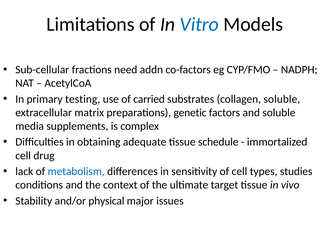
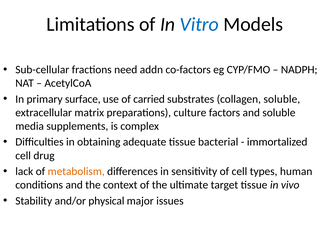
testing: testing -> surface (83, 99)
genetic: genetic -> culture (190, 113)
schedule: schedule -> bacterial (218, 142)
metabolism colour: blue -> orange (76, 172)
studies: studies -> human (296, 172)
